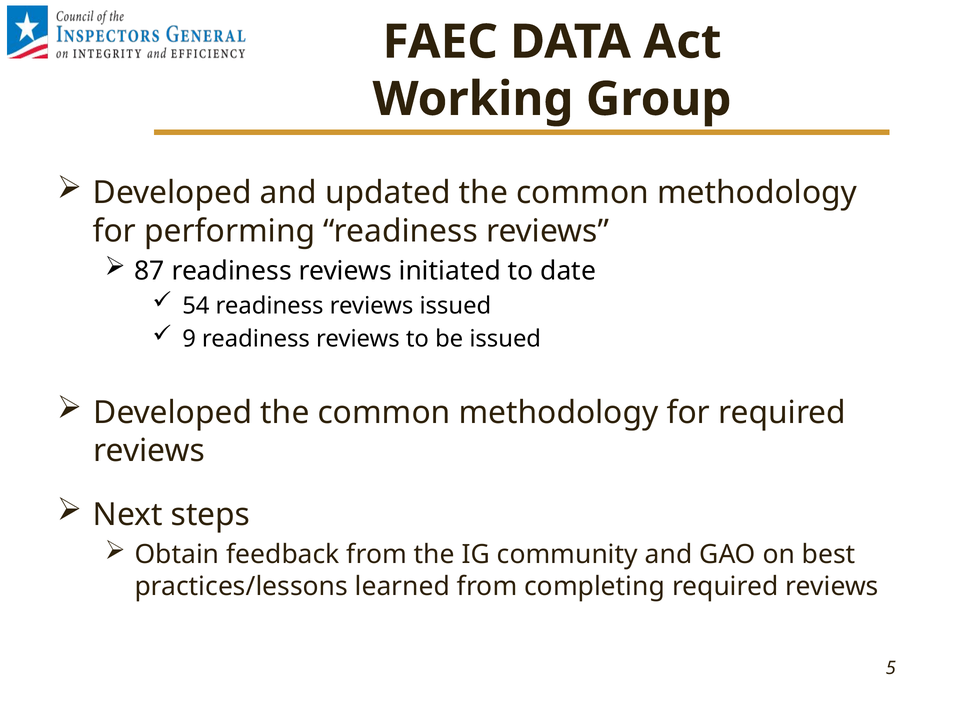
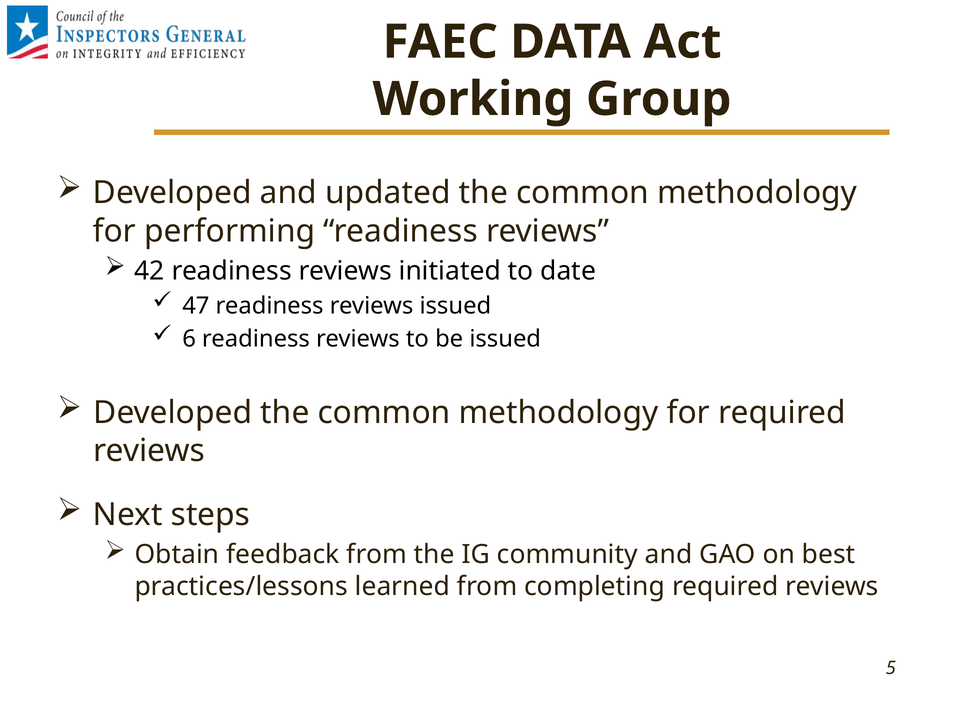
87: 87 -> 42 (149, 271)
54: 54 -> 47 (196, 306)
9: 9 -> 6 (189, 339)
